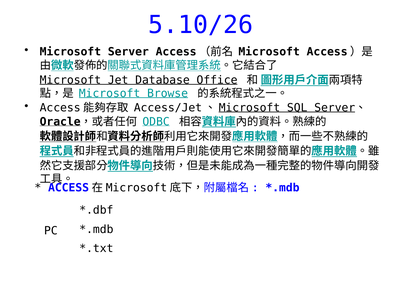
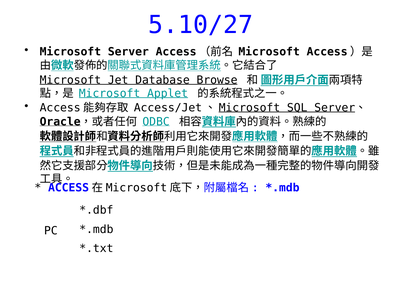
5.10/26: 5.10/26 -> 5.10/27 (201, 25)
Office: Office -> Browse (217, 80)
Browse: Browse -> Applet (168, 93)
